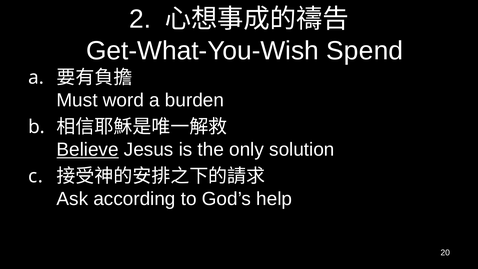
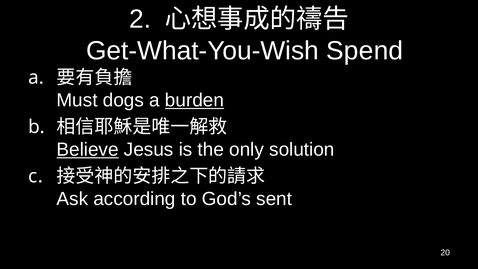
word: word -> dogs (123, 100)
burden underline: none -> present (194, 100)
help: help -> sent (274, 199)
